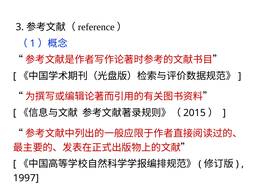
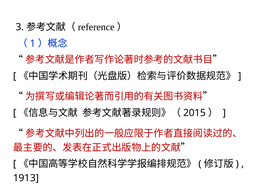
1997: 1997 -> 1913 (26, 179)
